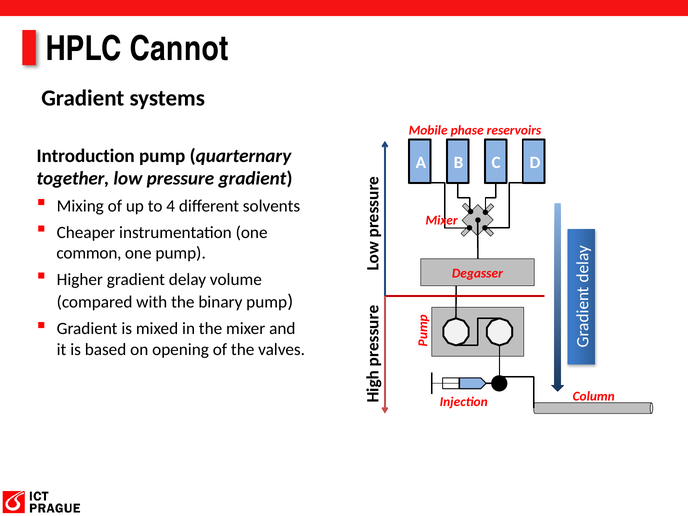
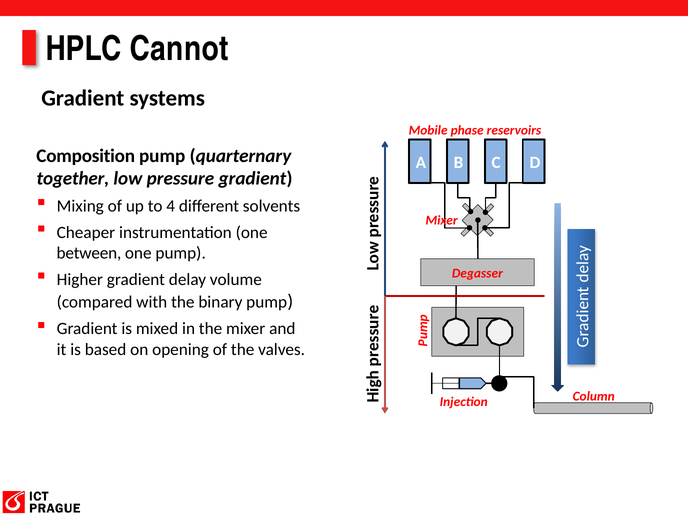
Introduction: Introduction -> Composition (86, 156)
common: common -> between (89, 253)
